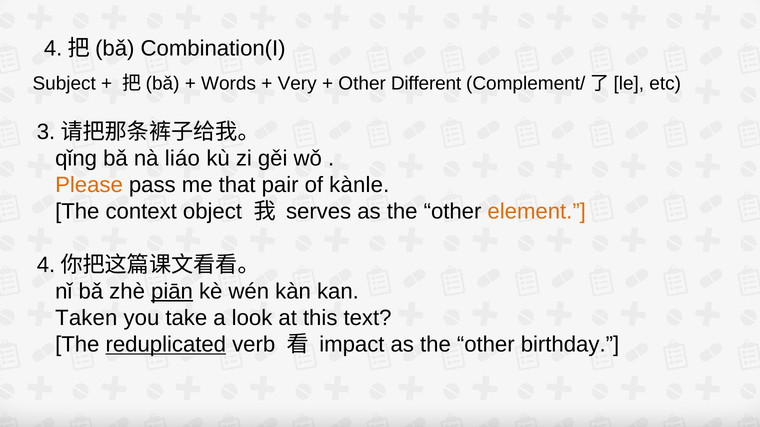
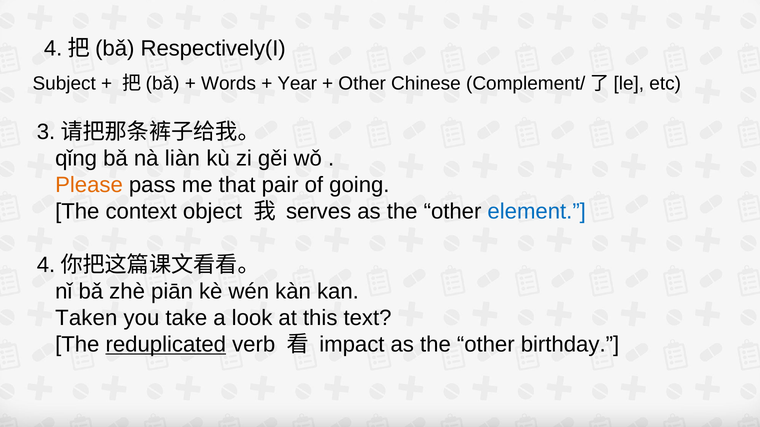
Combination(I: Combination(I -> Respectively(I (213, 49)
Very: Very -> Year (297, 84)
Different: Different -> Chinese (426, 84)
liáo: liáo -> liàn (182, 159)
kànle: kànle -> going (359, 185)
element colour: orange -> blue (537, 212)
piān underline: present -> none (172, 292)
